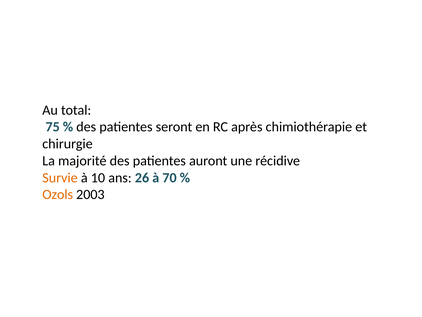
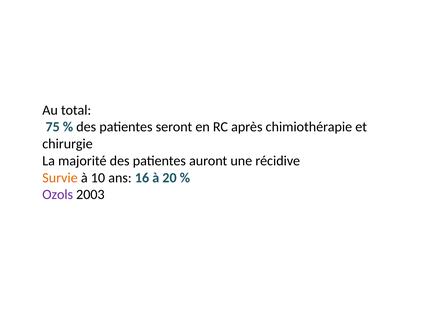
26: 26 -> 16 (142, 177)
70: 70 -> 20 (170, 177)
Ozols colour: orange -> purple (58, 194)
